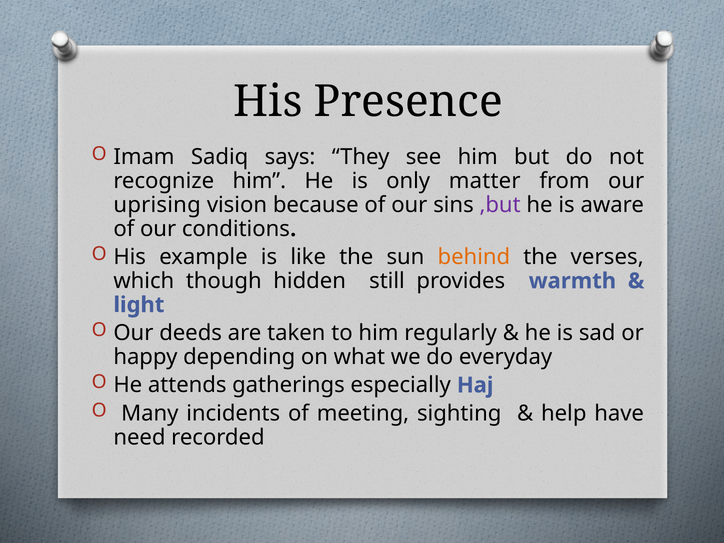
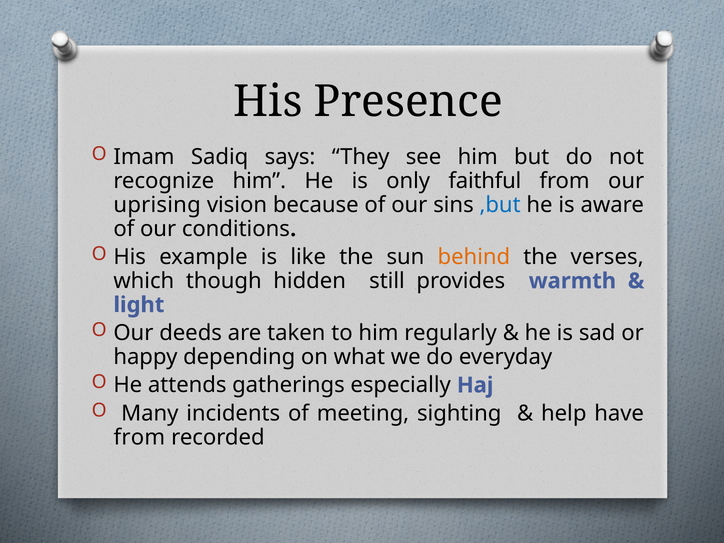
matter: matter -> faithful (485, 181)
,but colour: purple -> blue (500, 205)
need: need -> from (139, 437)
